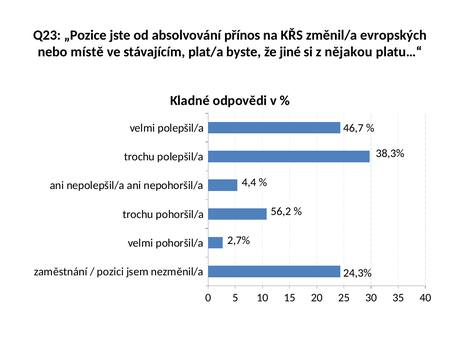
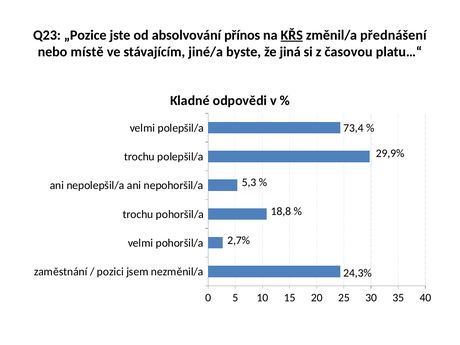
KŘS underline: none -> present (292, 35)
evropských: evropských -> přednášení (393, 35)
plat/a: plat/a -> jiné/a (206, 52)
jiné: jiné -> jiná (290, 52)
nějakou: nějakou -> časovou (349, 52)
46,7: 46,7 -> 73,4 (353, 128)
38,3%: 38,3% -> 29,9% (390, 153)
4,4: 4,4 -> 5,3 (249, 182)
56,2: 56,2 -> 18,8 (281, 211)
